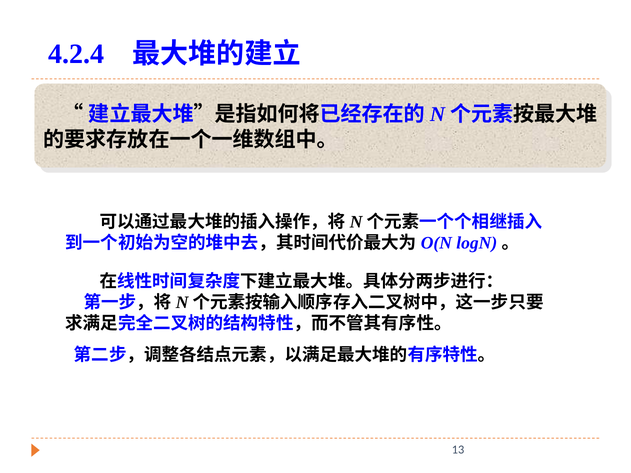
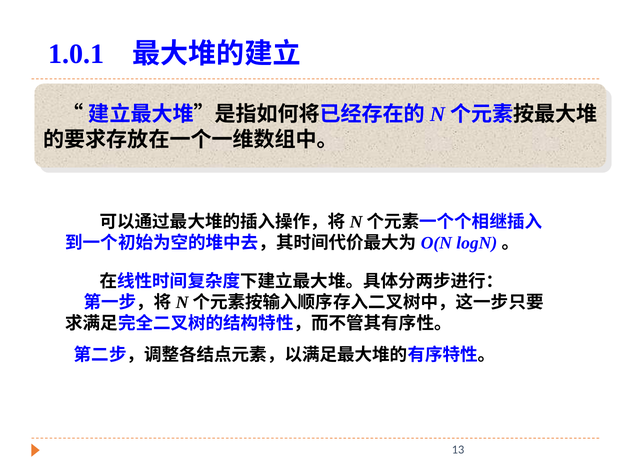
4.2.4: 4.2.4 -> 1.0.1 (76, 54)
